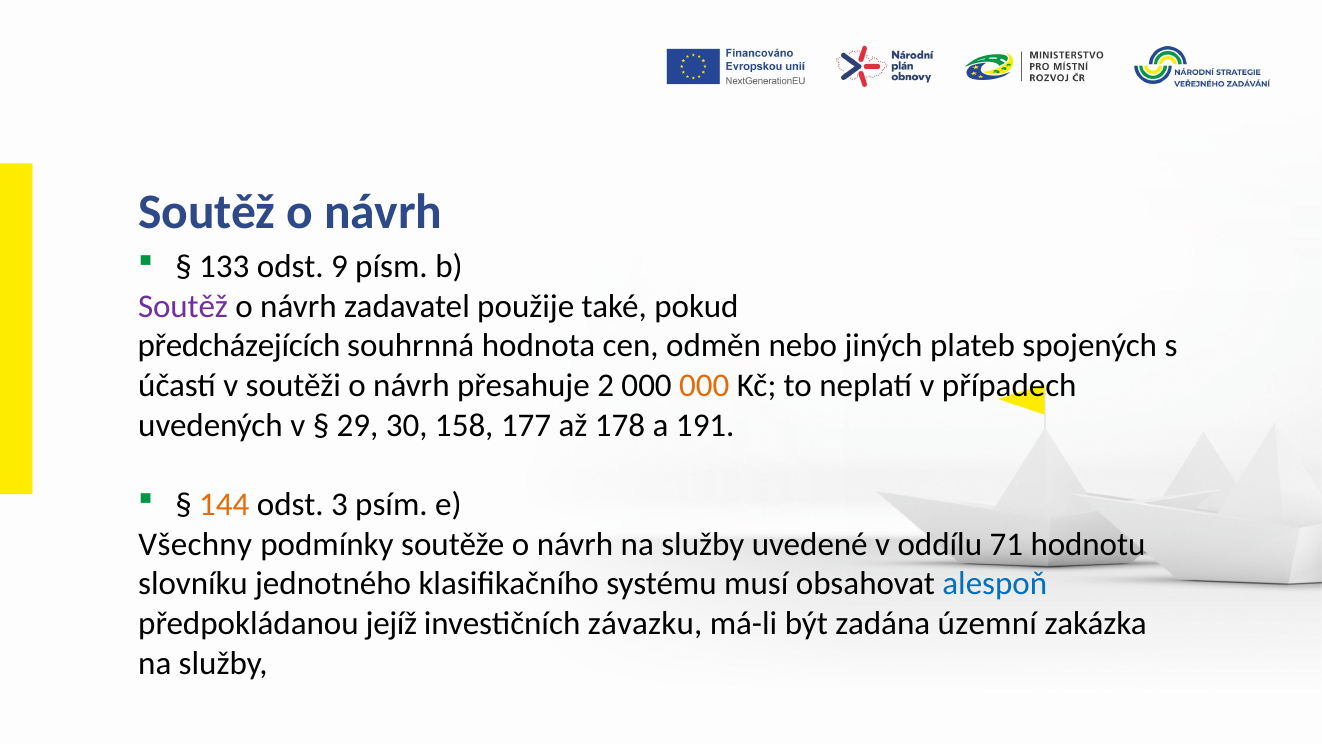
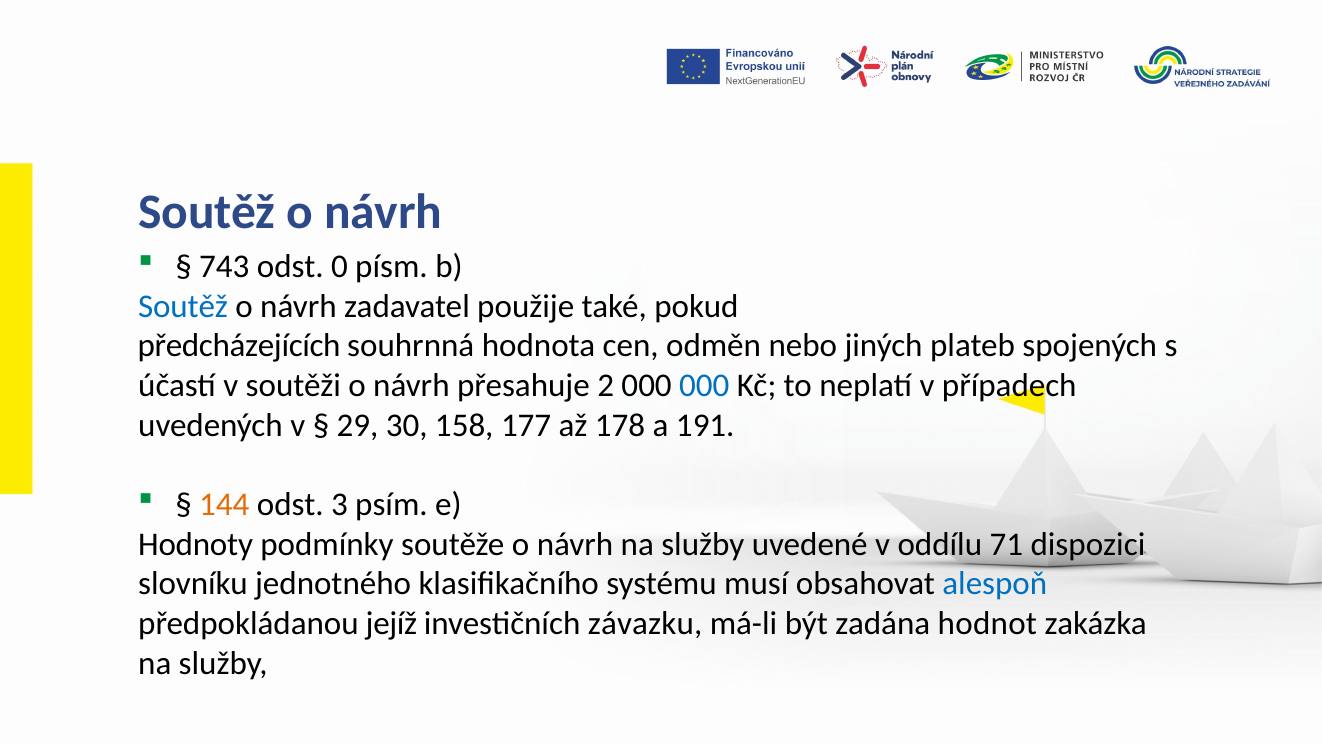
133: 133 -> 743 (224, 266)
9: 9 -> 0 (339, 266)
Soutěž colour: purple -> blue (183, 306)
000 colour: orange -> blue (704, 385)
Všechny: Všechny -> Hodnoty (196, 544)
hodnotu: hodnotu -> dispozici (1088, 544)
územní: územní -> hodnot (987, 623)
